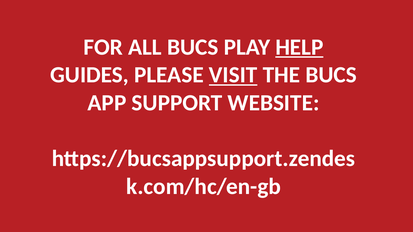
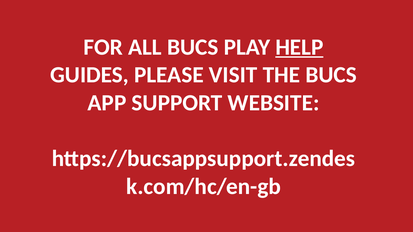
VISIT underline: present -> none (233, 75)
